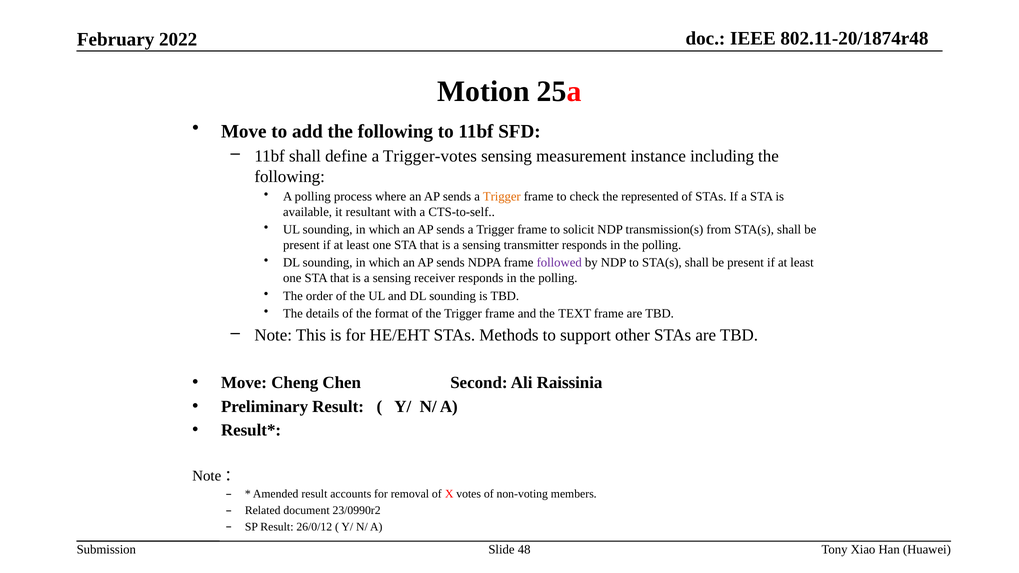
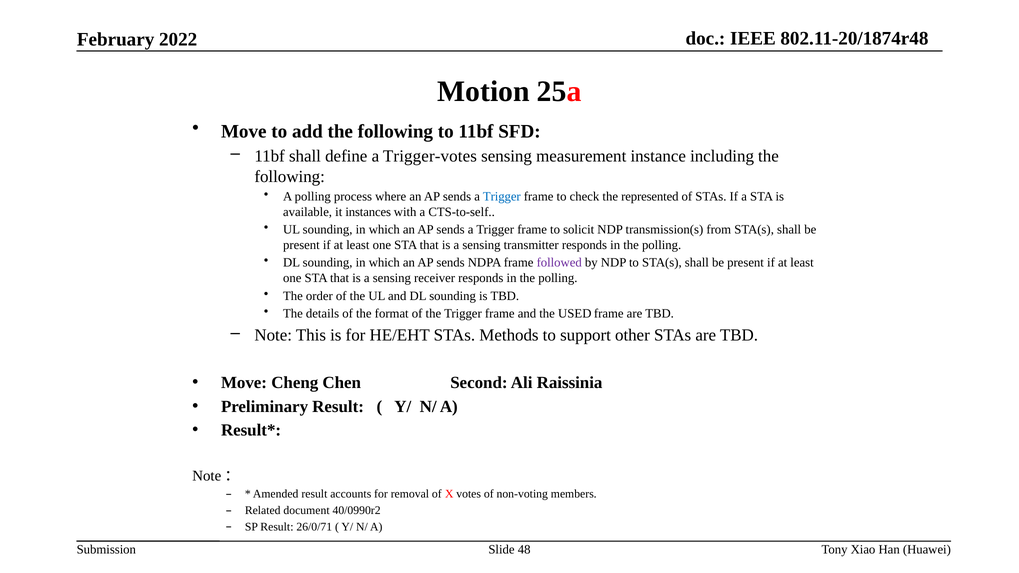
Trigger colour: orange -> blue (502, 197)
resultant: resultant -> instances (368, 212)
TEXT: TEXT -> USED (575, 314)
23/0990r2: 23/0990r2 -> 40/0990r2 (357, 511)
26/0/12: 26/0/12 -> 26/0/71 (314, 527)
